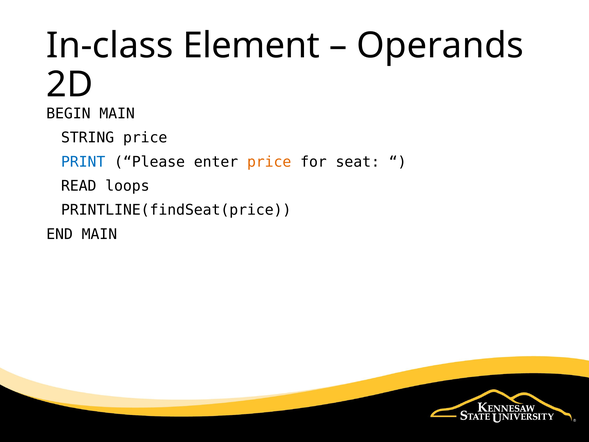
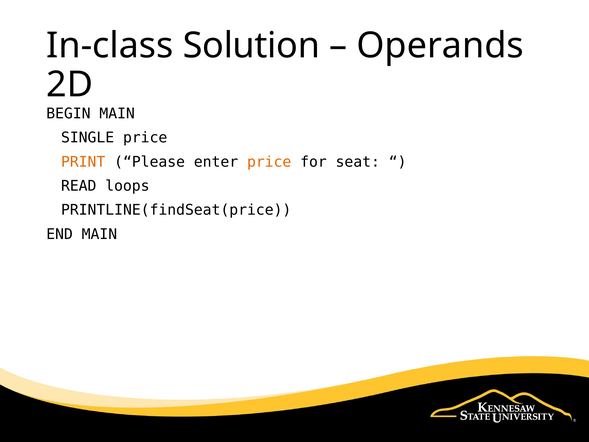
Element: Element -> Solution (251, 46)
STRING: STRING -> SINGLE (88, 138)
PRINT colour: blue -> orange (83, 162)
